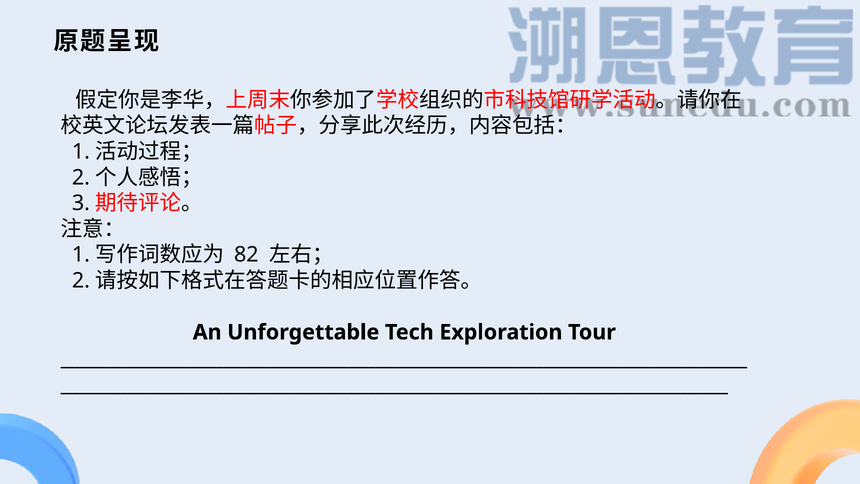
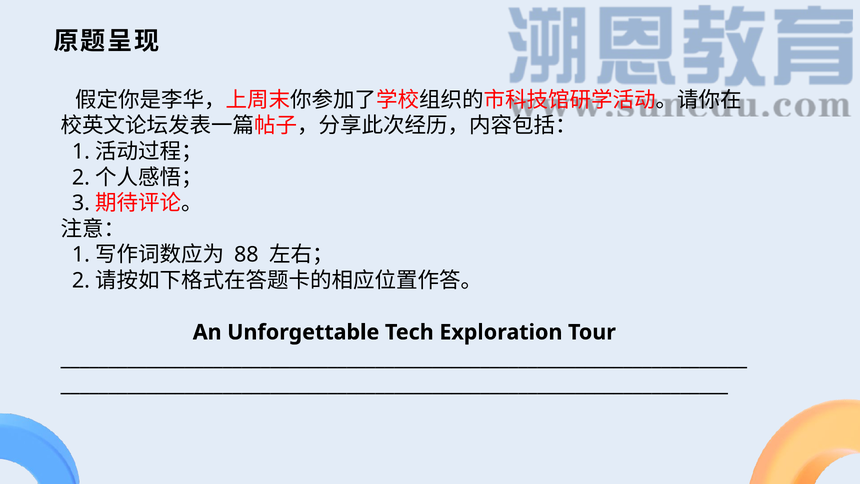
82: 82 -> 88 (246, 255)
